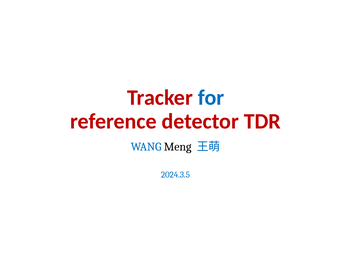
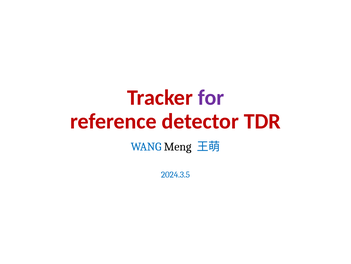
for colour: blue -> purple (211, 97)
